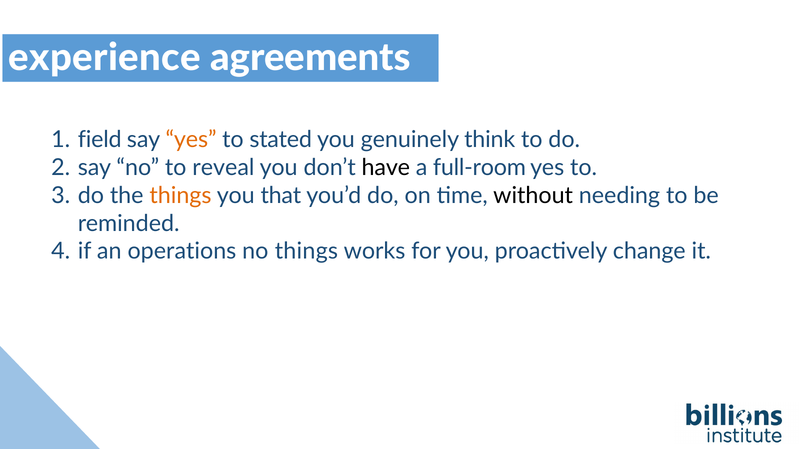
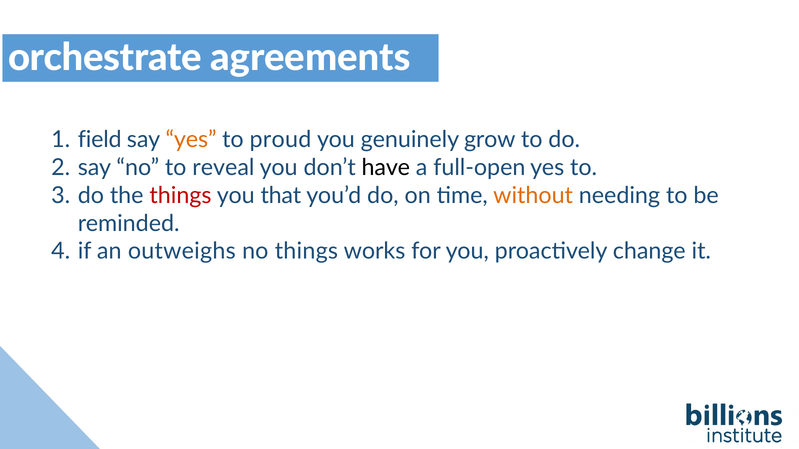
experience: experience -> orchestrate (105, 58)
stated: stated -> proud (280, 140)
think: think -> grow (490, 140)
full-room: full-room -> full-open (479, 168)
things colour: orange -> red (181, 196)
without colour: black -> orange (533, 196)
operations: operations -> outweighs (182, 252)
